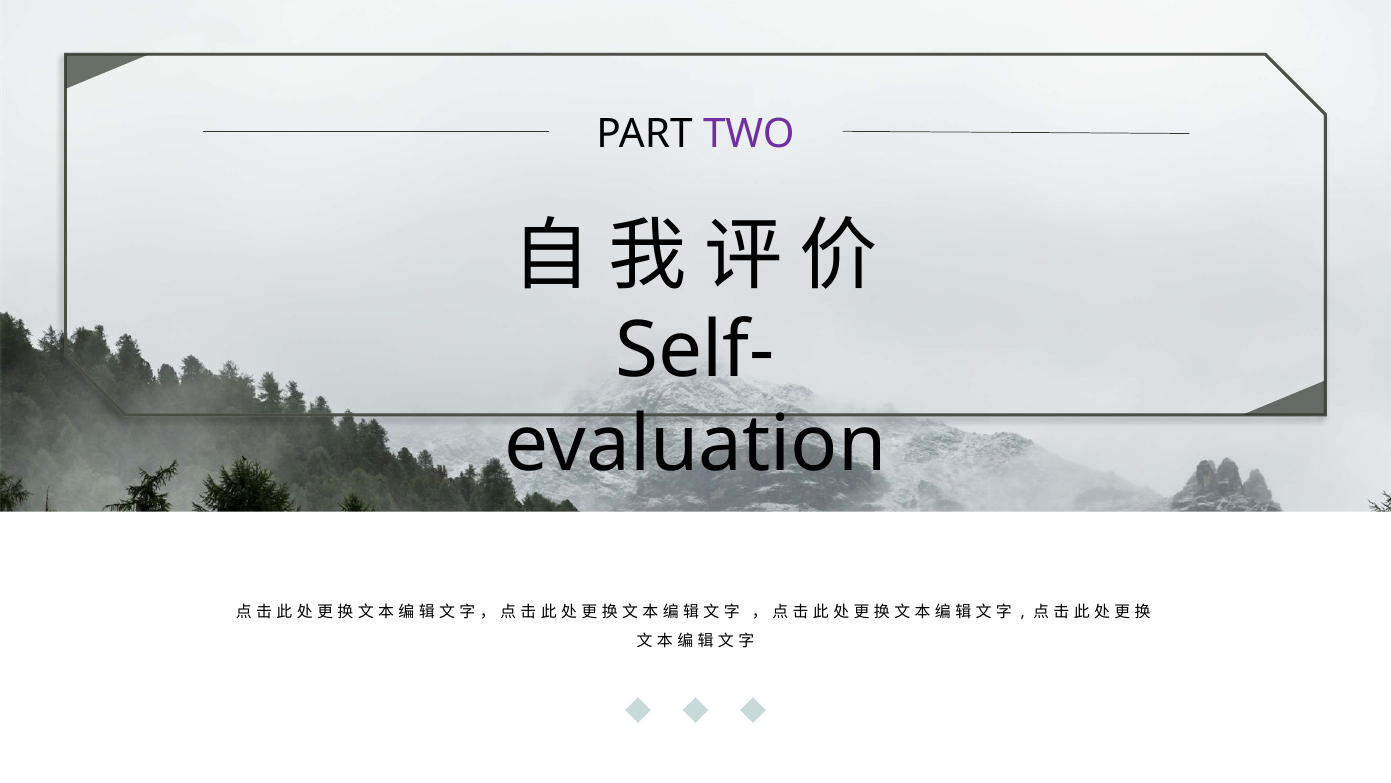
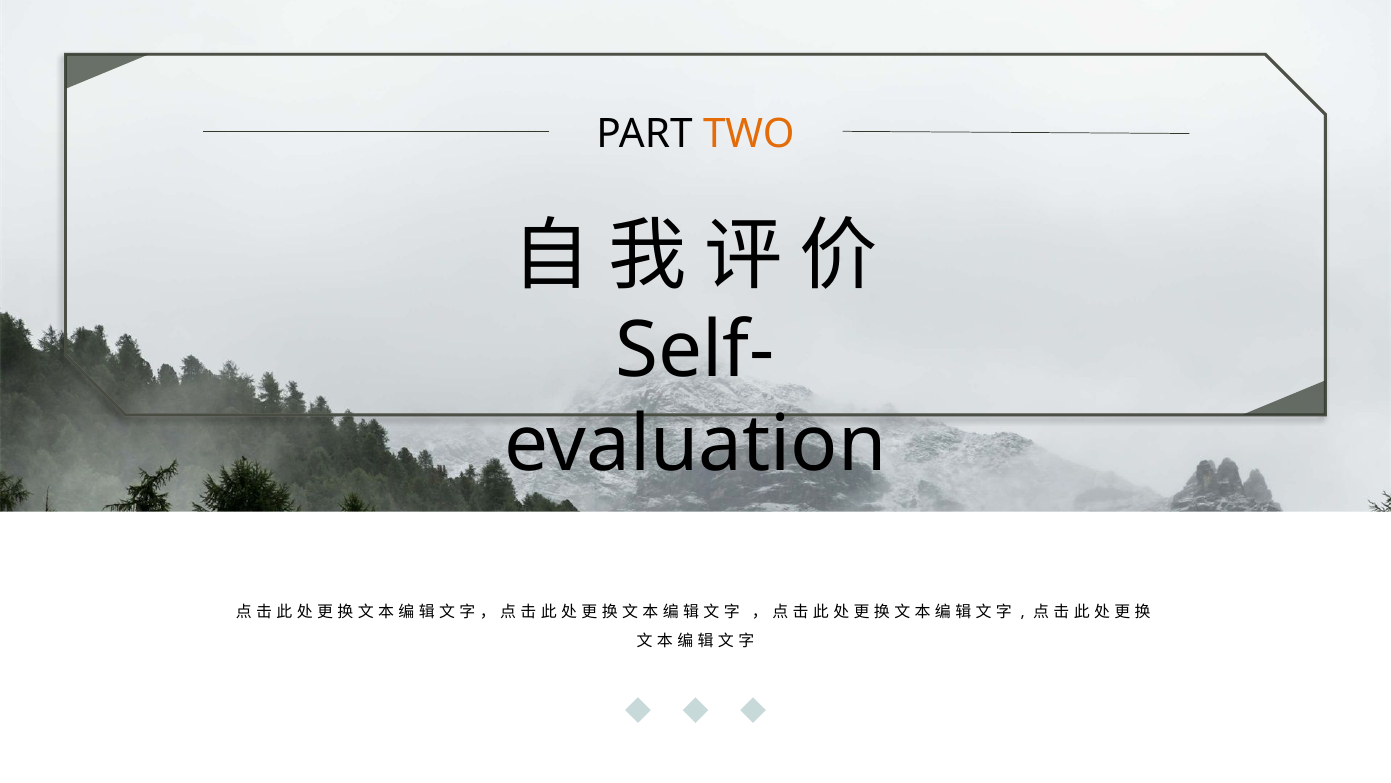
TWO colour: purple -> orange (749, 134)
